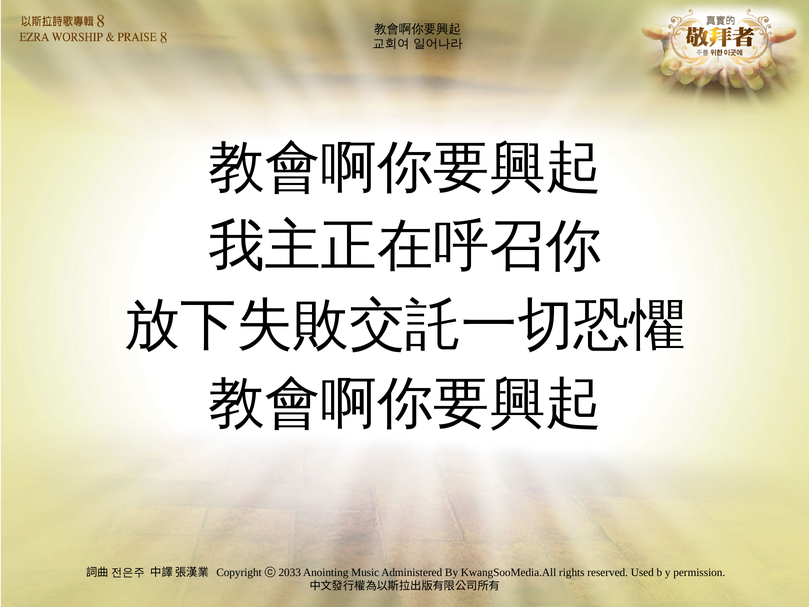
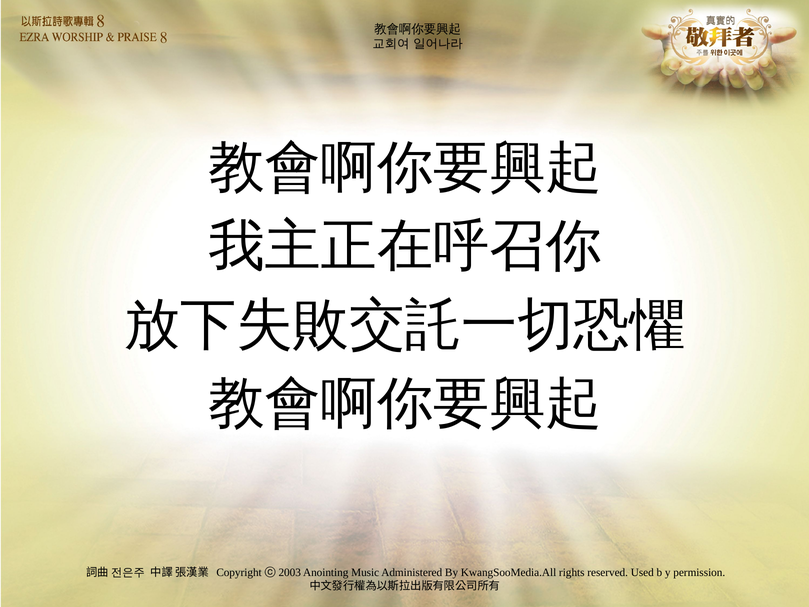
2033: 2033 -> 2003 (290, 573)
